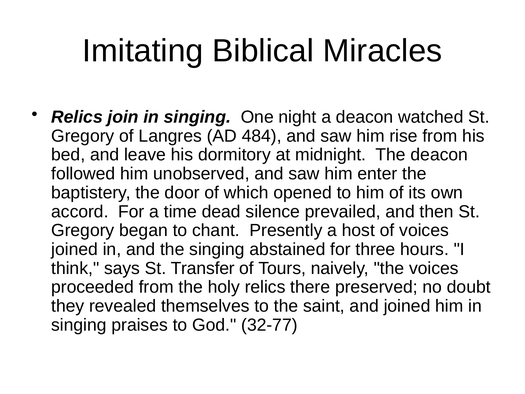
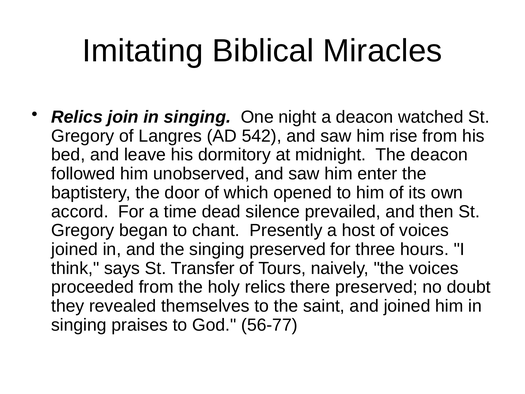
484: 484 -> 542 (262, 136)
singing abstained: abstained -> preserved (288, 249)
32-77: 32-77 -> 56-77 (269, 325)
